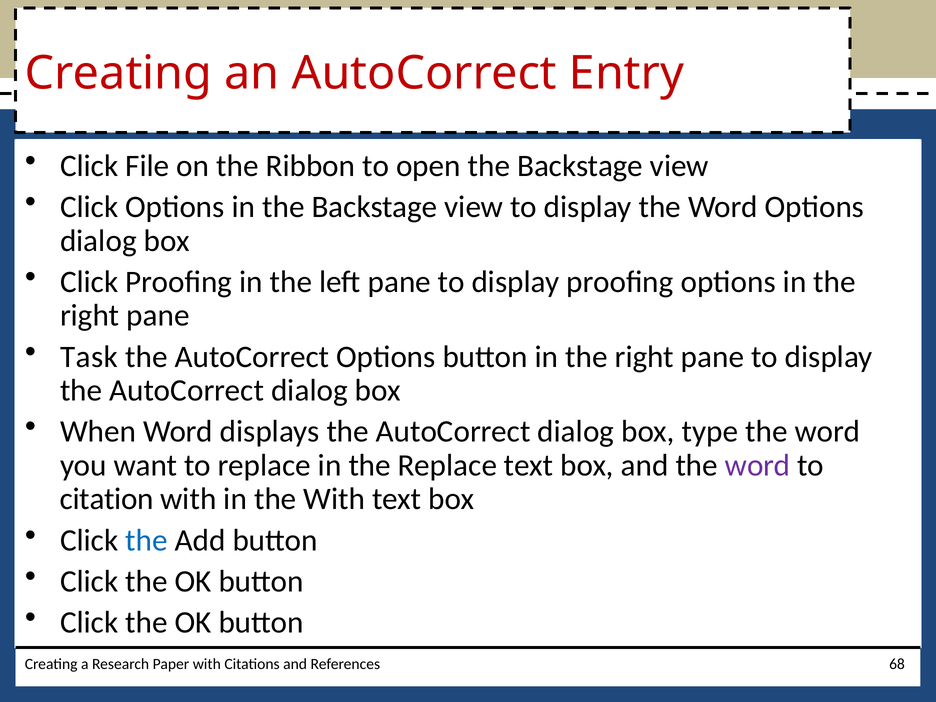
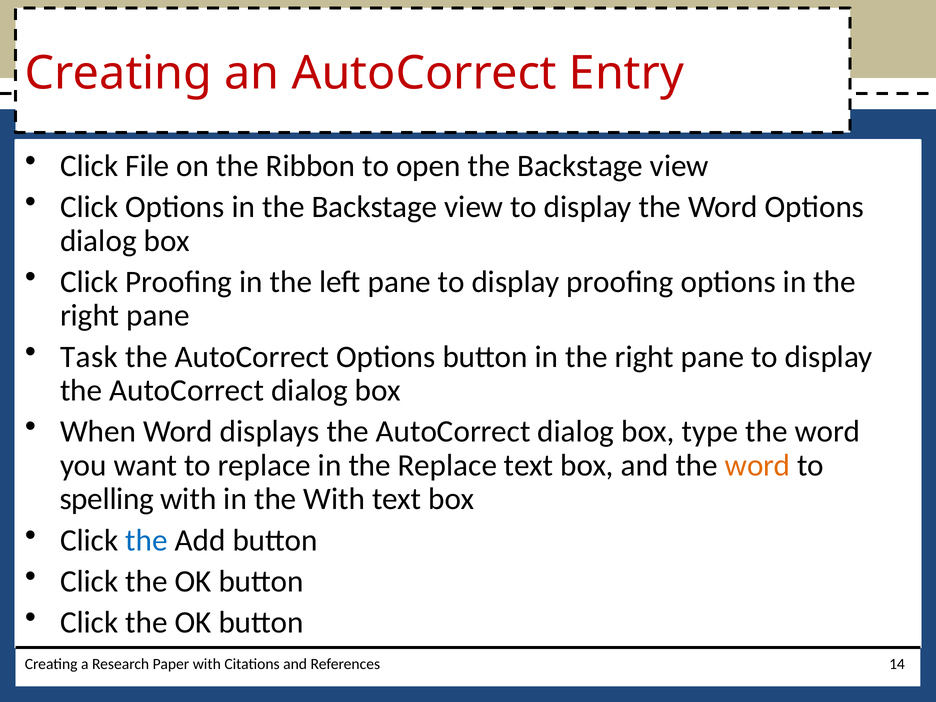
word colour: purple -> orange (758, 465)
citation: citation -> spelling (107, 499)
68: 68 -> 14 (897, 664)
